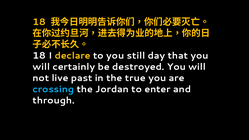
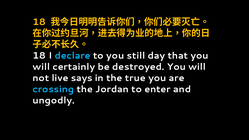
declare colour: yellow -> light blue (73, 56)
past: past -> says (82, 78)
through: through -> ungodly (54, 100)
